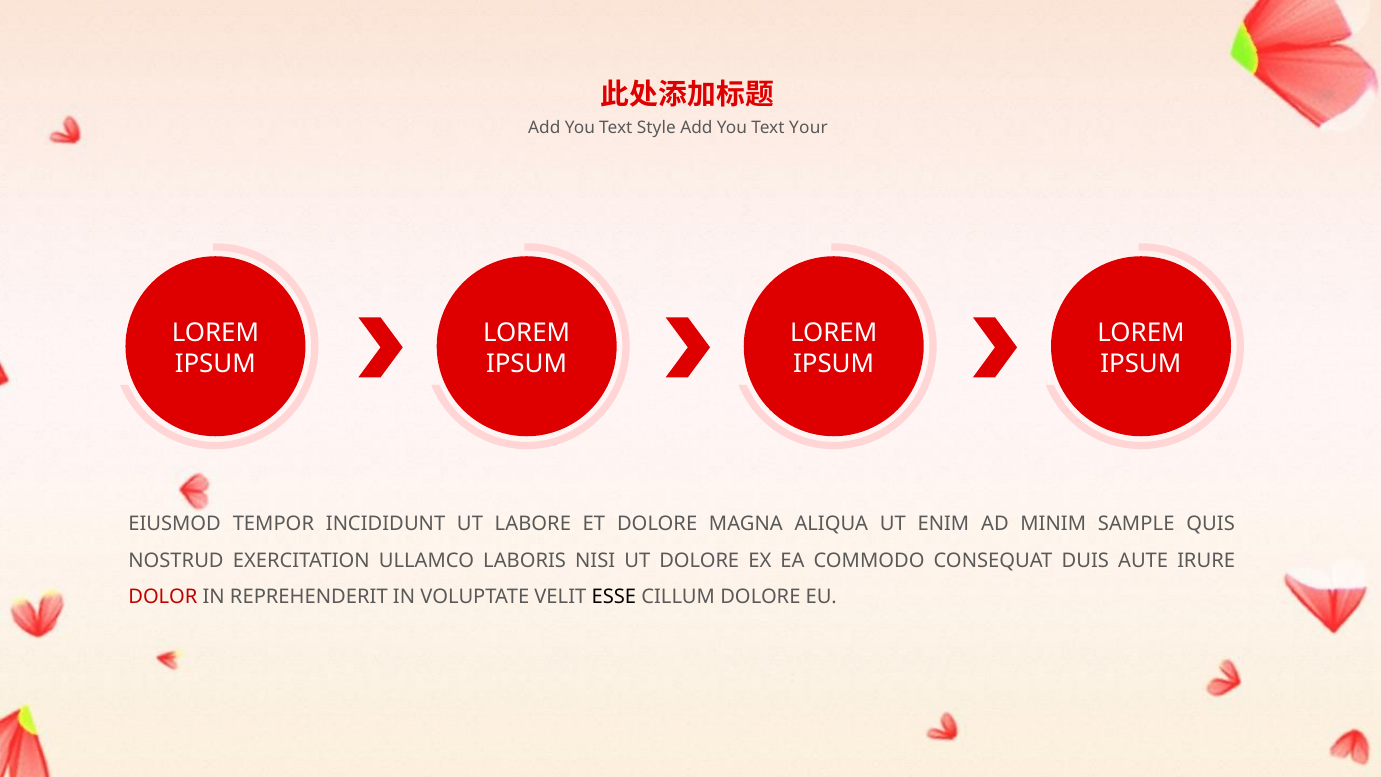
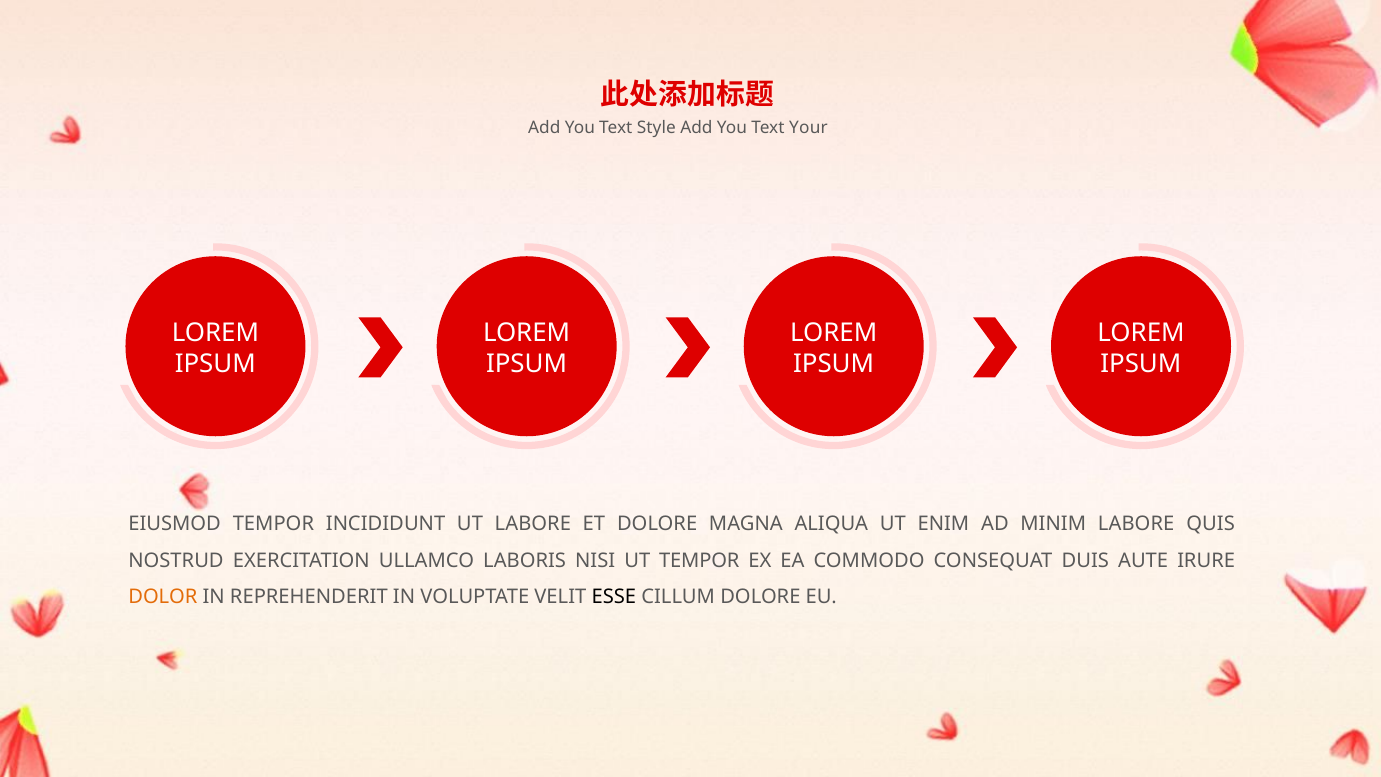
MINIM SAMPLE: SAMPLE -> LABORE (1136, 524)
UT DOLORE: DOLORE -> TEMPOR (699, 560)
DOLOR colour: red -> orange (163, 597)
